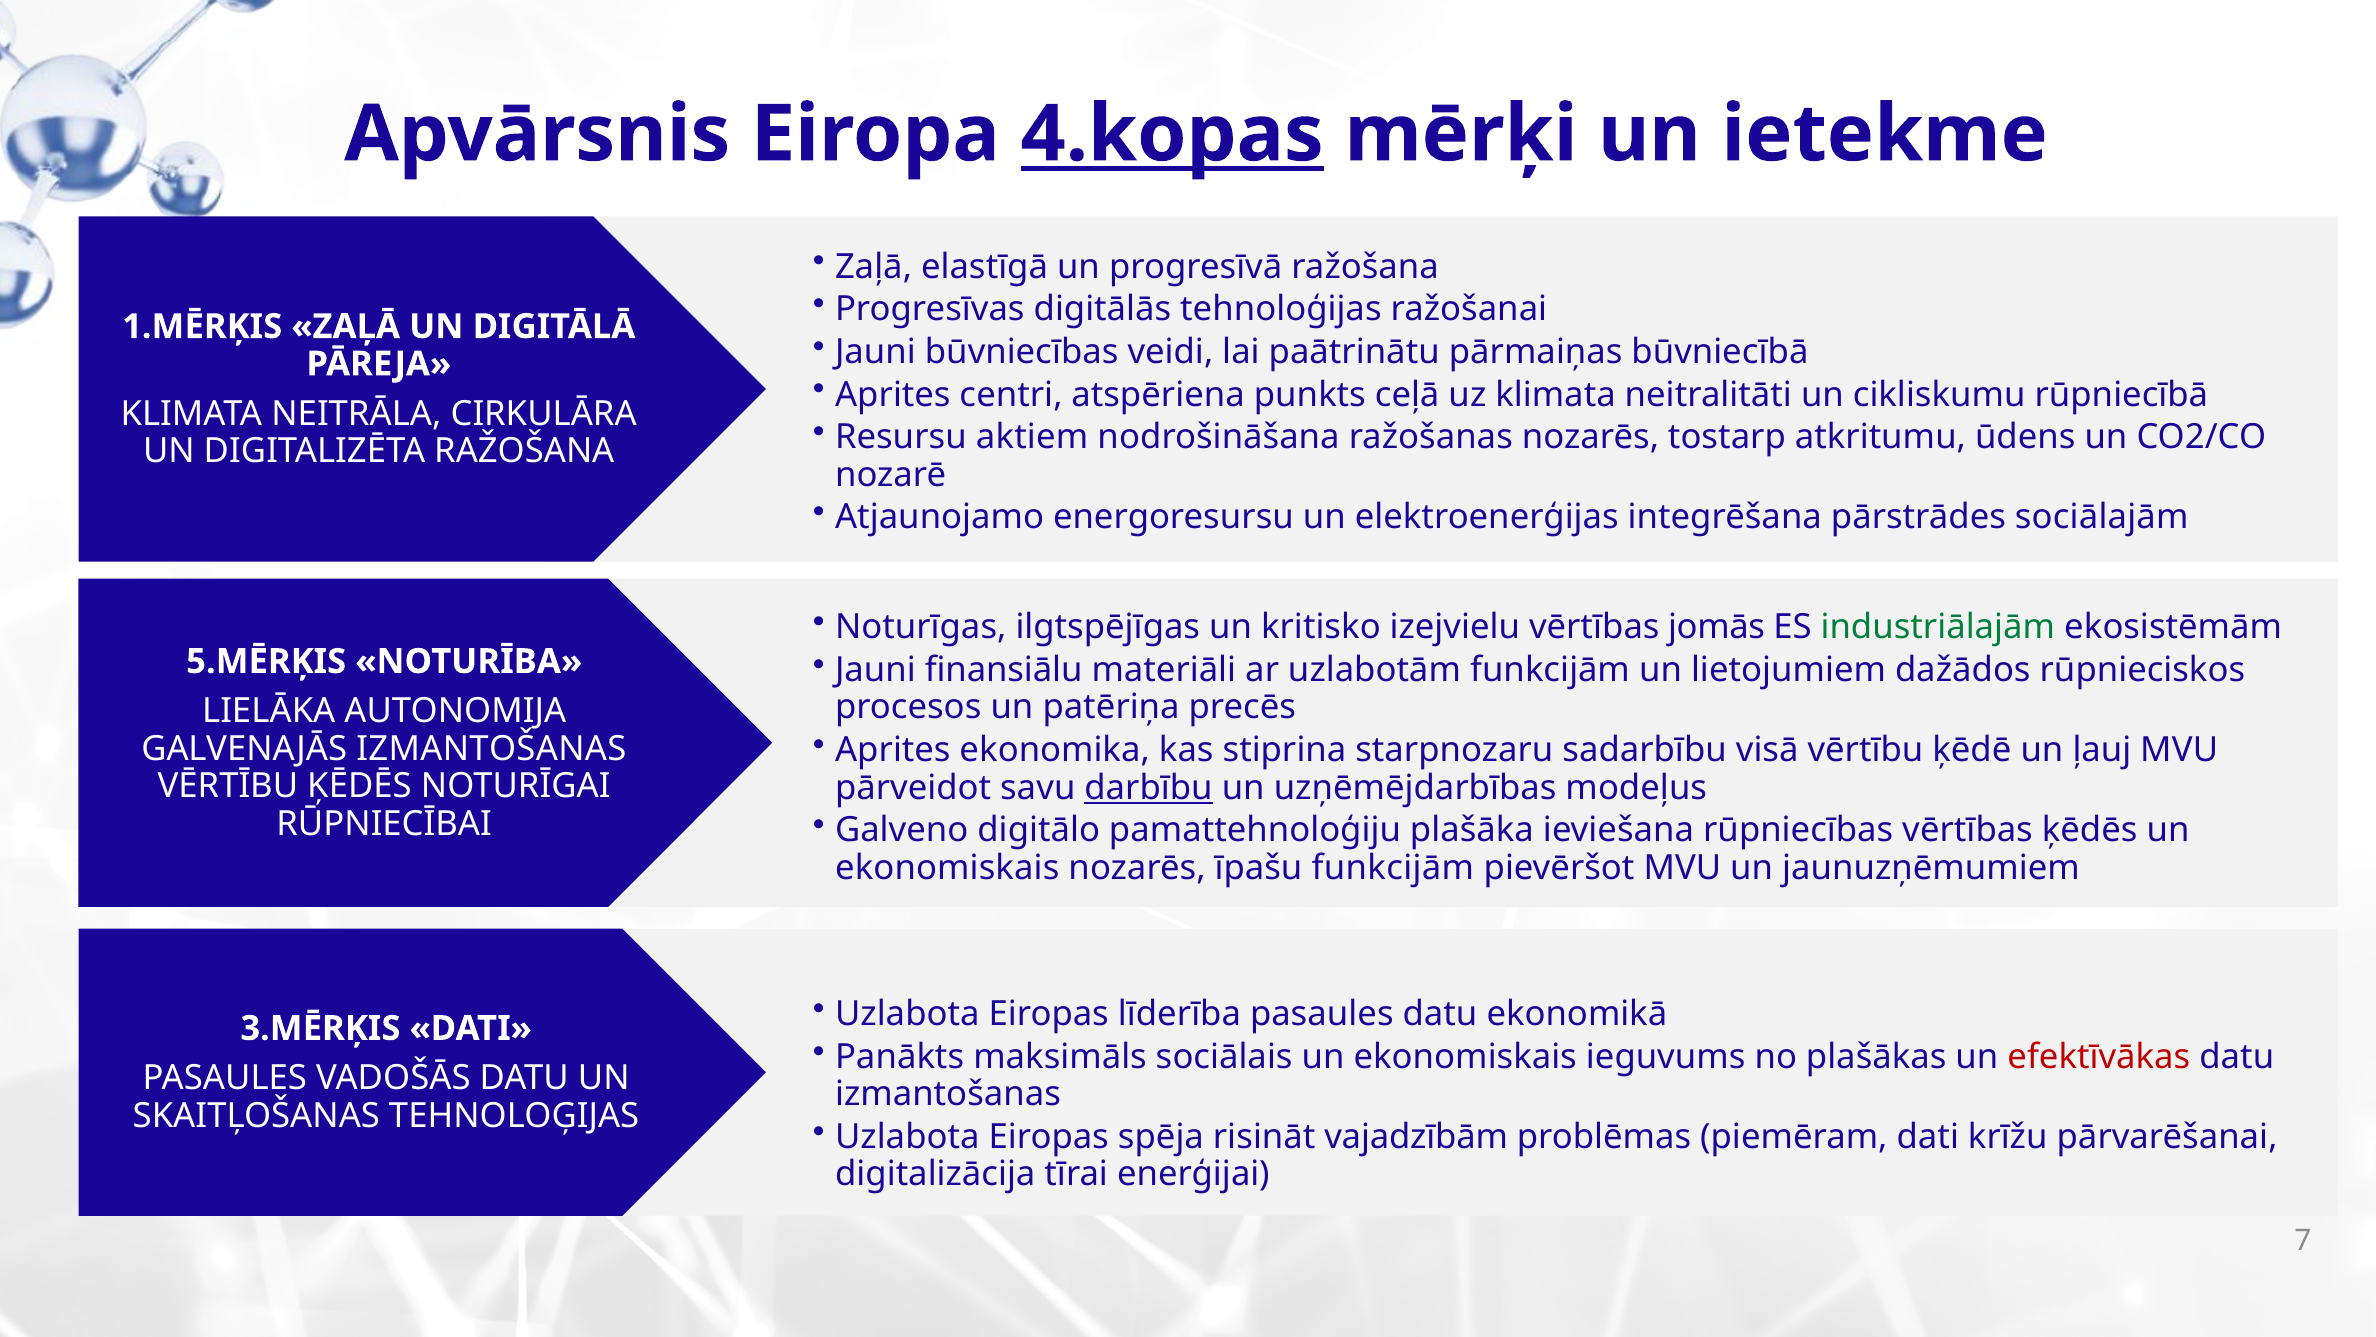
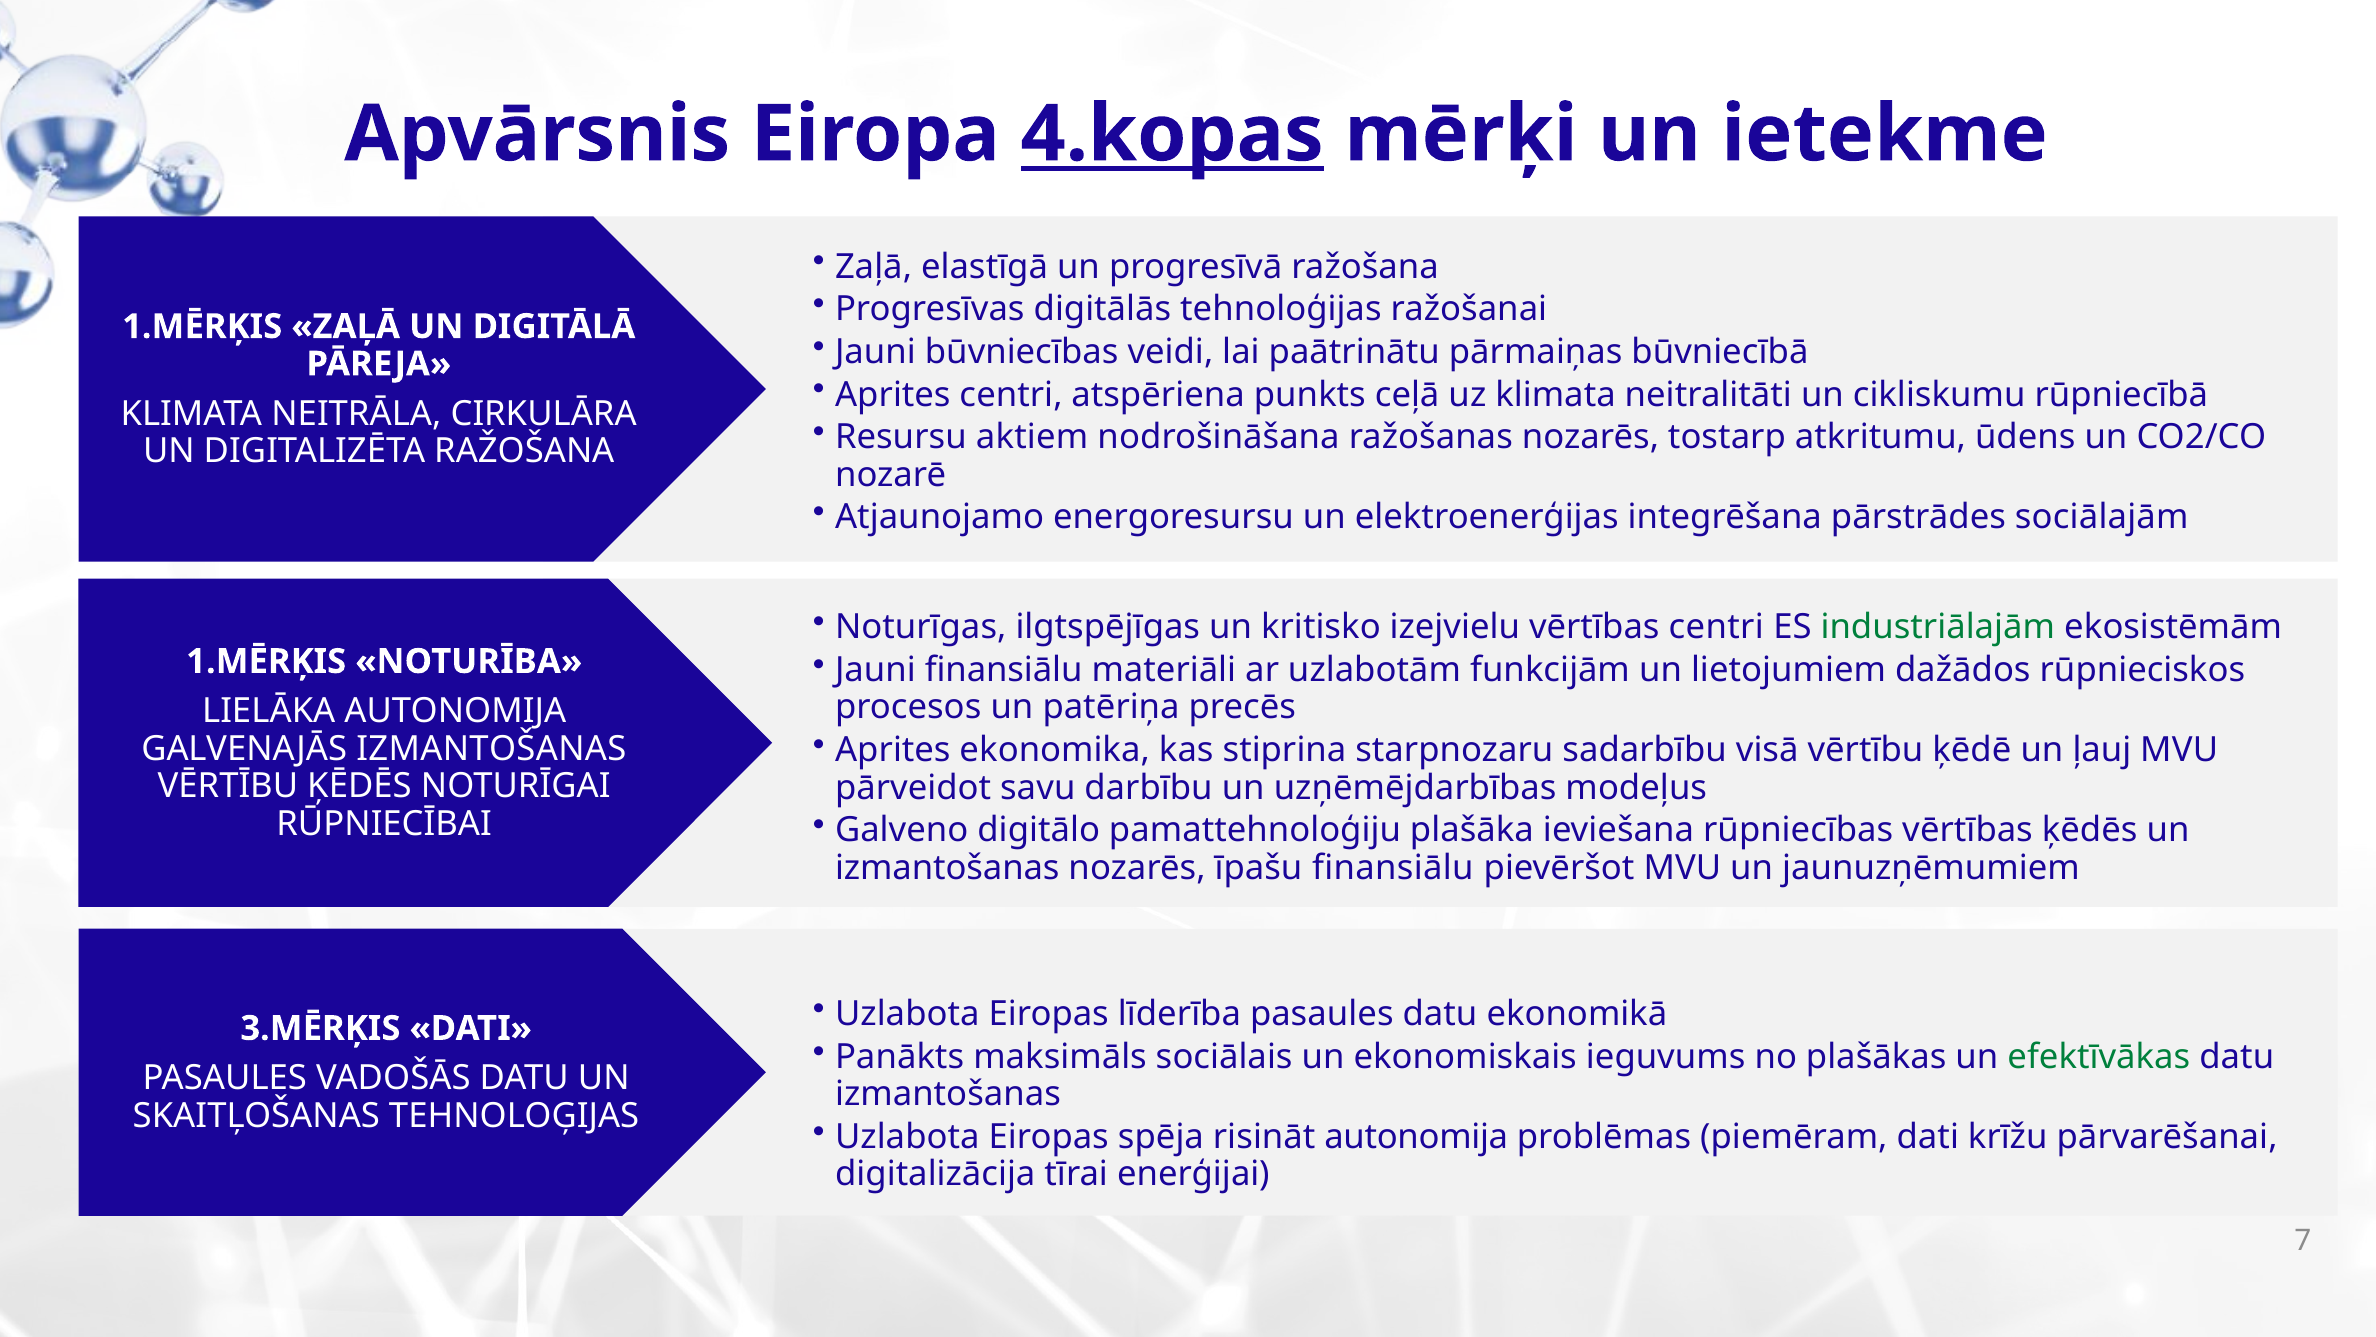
vērtības jomās: jomās -> centri (1716, 627)
5.MĒRĶIS: 5.MĒRĶIS -> 1.MĒRĶIS (266, 661)
darbību underline: present -> none (1148, 787)
ekonomiskais: ekonomiskais -> izmantošanas (947, 867)
īpašu funkcijām: funkcijām -> finansiālu (1393, 867)
efektīvākas colour: red -> green (2099, 1056)
risināt vajadzībām: vajadzībām -> autonomija (1416, 1136)
